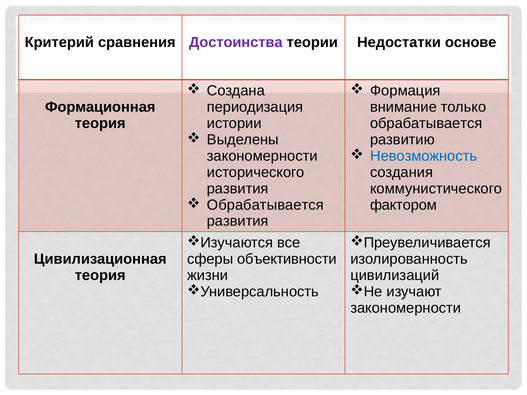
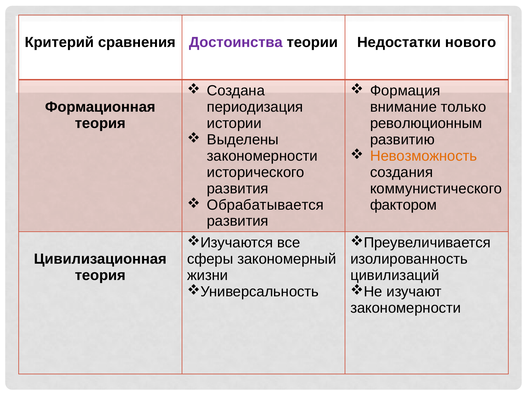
основе: основе -> нового (471, 42)
обрабатывается: обрабатывается -> революционным (426, 123)
Невозможность colour: blue -> orange (424, 156)
объективности: объективности -> закономерный (287, 259)
